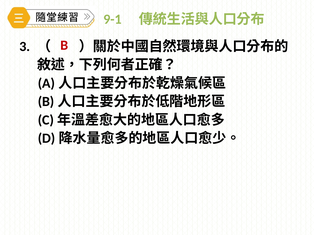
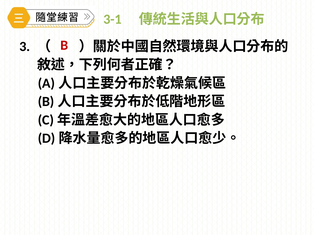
9-1: 9-1 -> 3-1 (112, 19)
